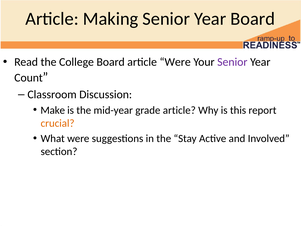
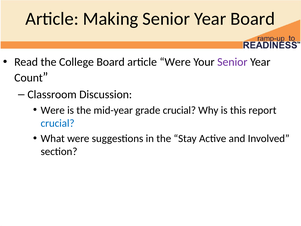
Make: Make -> Were (53, 110)
grade article: article -> crucial (179, 110)
crucial colour: orange -> blue (58, 123)
